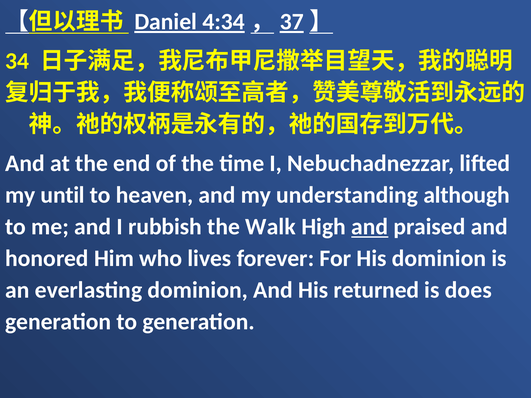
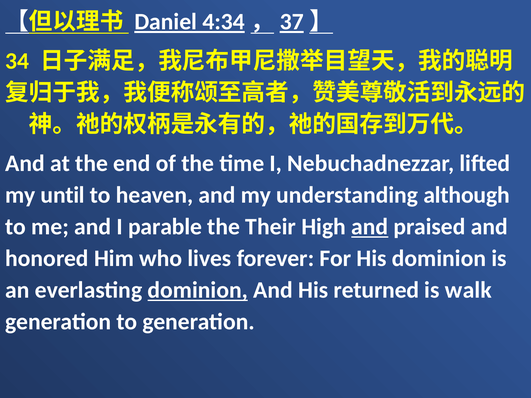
rubbish: rubbish -> parable (165, 227)
Walk: Walk -> Their (271, 227)
dominion underline: none -> present (198, 290)
does: does -> walk (468, 290)
